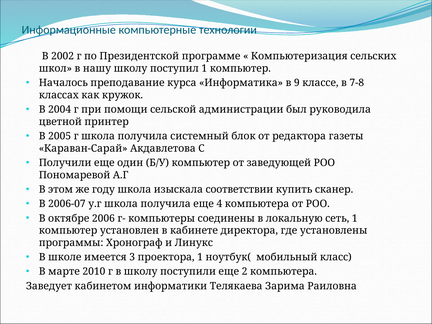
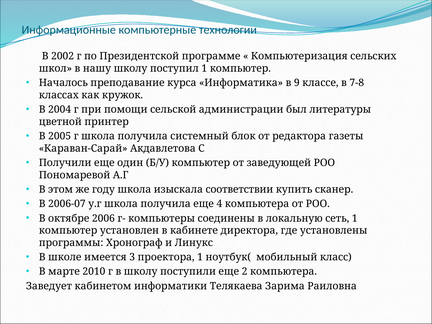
руководила: руководила -> литературы (340, 110)
